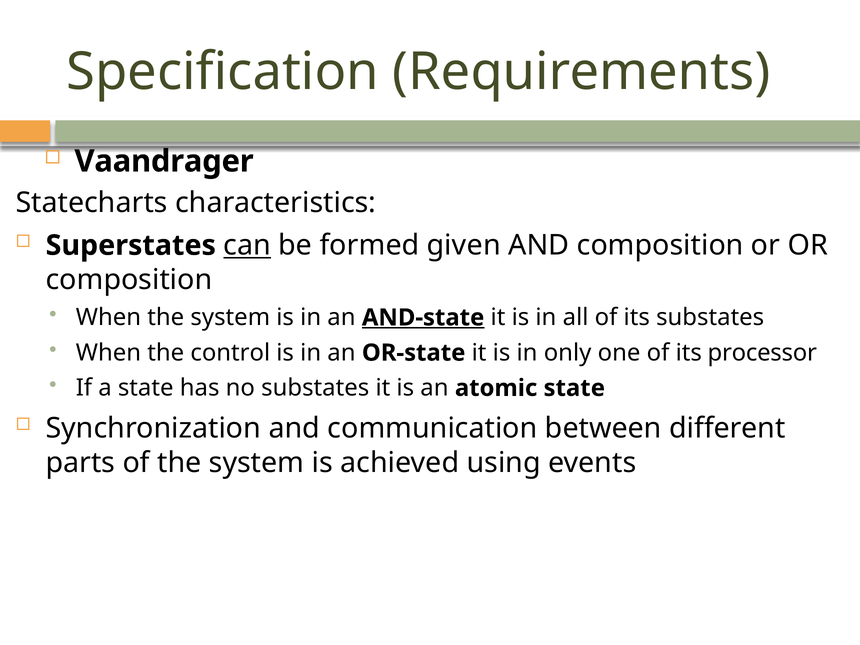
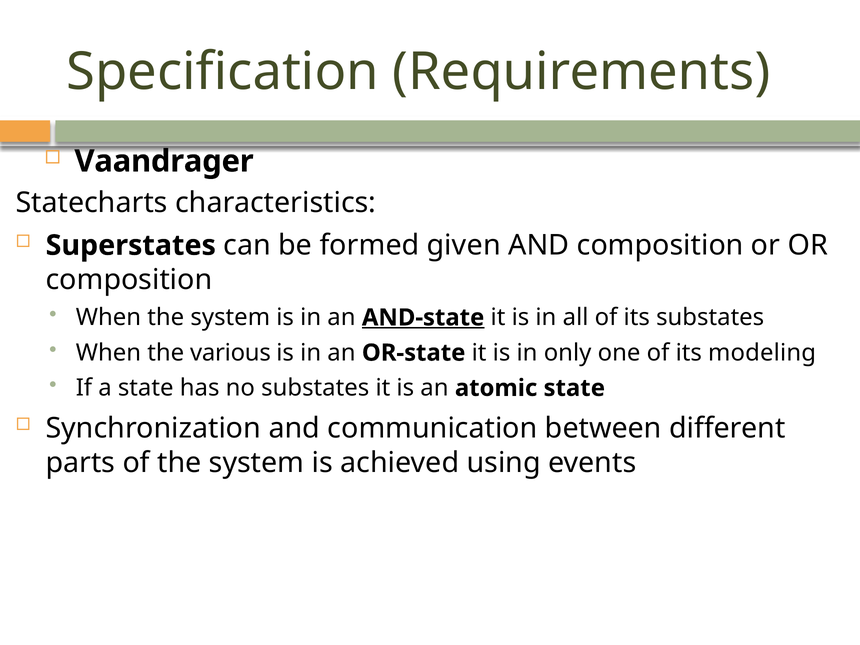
can underline: present -> none (247, 245)
control: control -> various (230, 353)
processor: processor -> modeling (762, 353)
